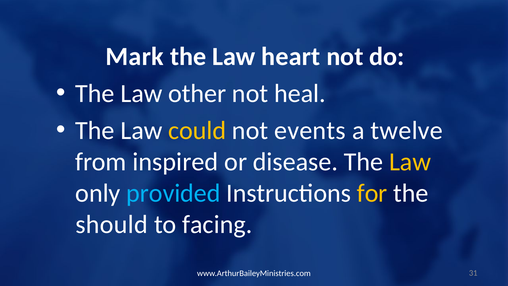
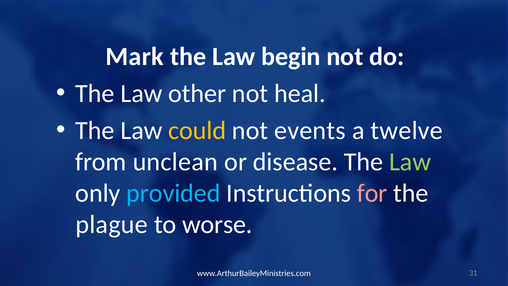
heart: heart -> begin (291, 57)
inspired: inspired -> unclean (175, 162)
Law colour: yellow -> light green (410, 162)
for colour: yellow -> pink (372, 193)
should: should -> plague (112, 224)
facing: facing -> worse (217, 224)
